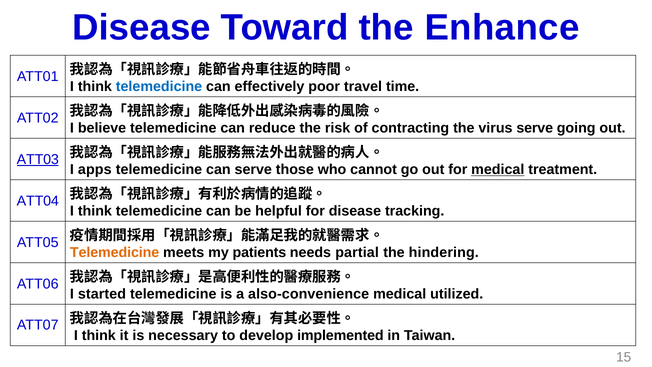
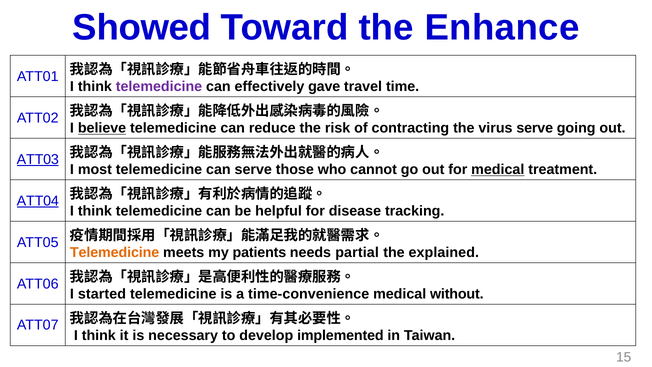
Disease: Disease -> Showed (142, 28)
telemedicine colour: blue -> purple (159, 87)
poor: poor -> gave (324, 87)
believe underline: none -> present (102, 128)
apps: apps -> most (95, 170)
ATT04 underline: none -> present (38, 201)
hindering: hindering -> explained (444, 252)
also-convenience: also-convenience -> time-convenience (309, 294)
utilized: utilized -> without (457, 294)
